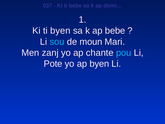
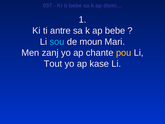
ti byen: byen -> antre (60, 31)
pou colour: light blue -> yellow (124, 53)
Pote: Pote -> Tout (53, 64)
ap byen: byen -> kase (99, 64)
